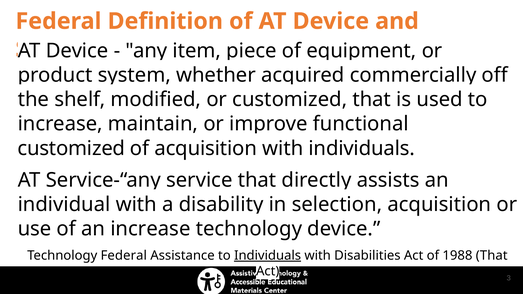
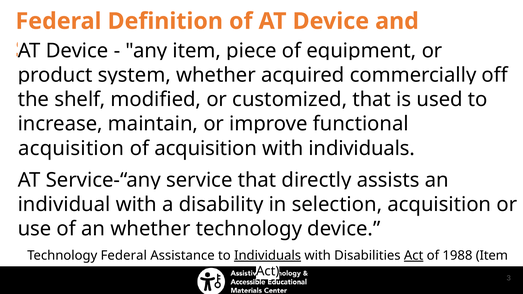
customized: customized -> acquisition (71, 148)
an increase: increase -> whether (150, 229)
Act underline: none -> present (414, 256)
1988 That: That -> Item (492, 256)
